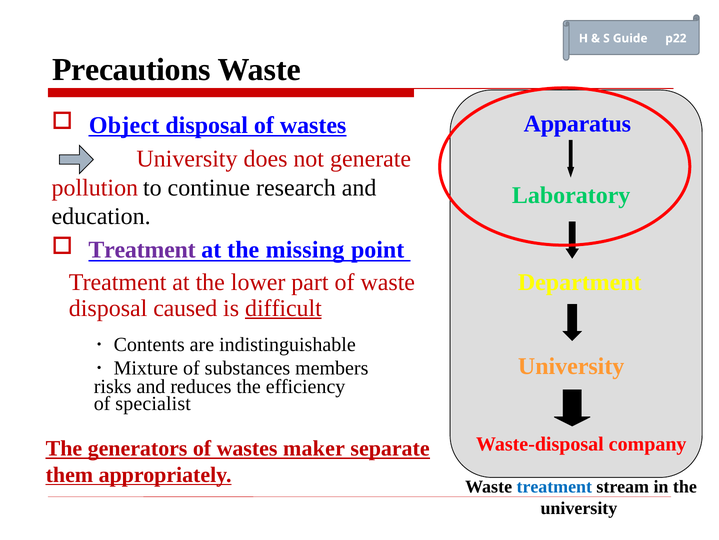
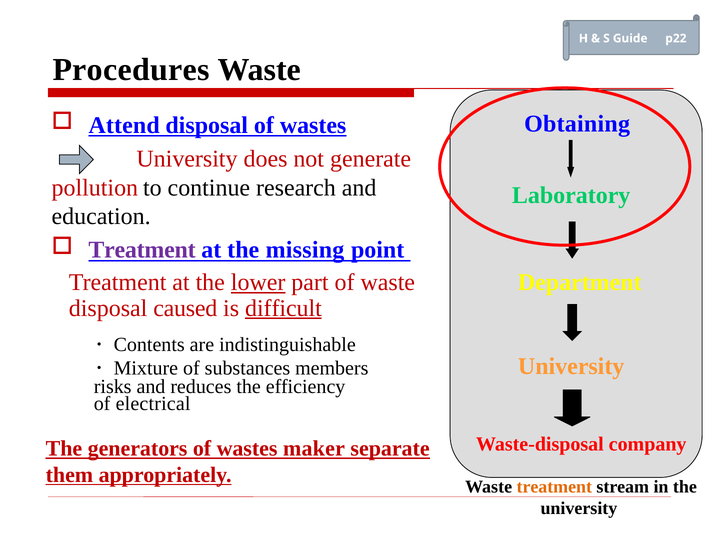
Precautions: Precautions -> Procedures (131, 69)
Object: Object -> Attend (124, 125)
Apparatus: Apparatus -> Obtaining (577, 124)
lower underline: none -> present (258, 282)
specialist: specialist -> electrical (153, 403)
treatment colour: blue -> orange (554, 486)
